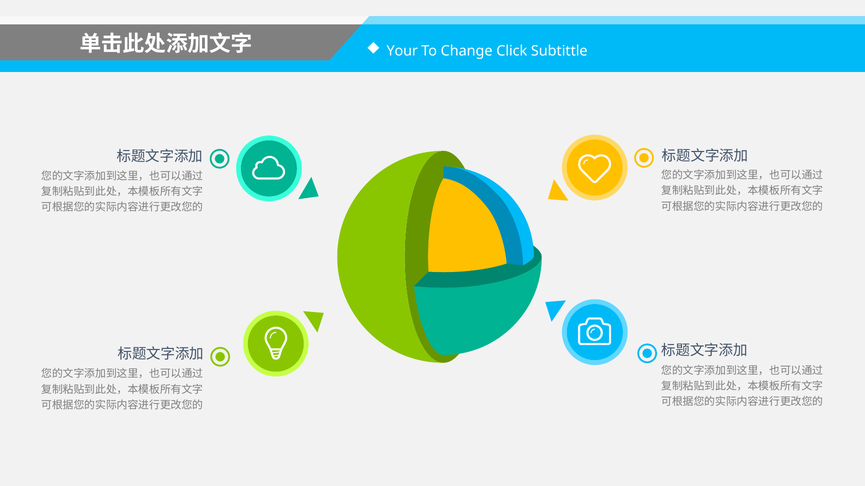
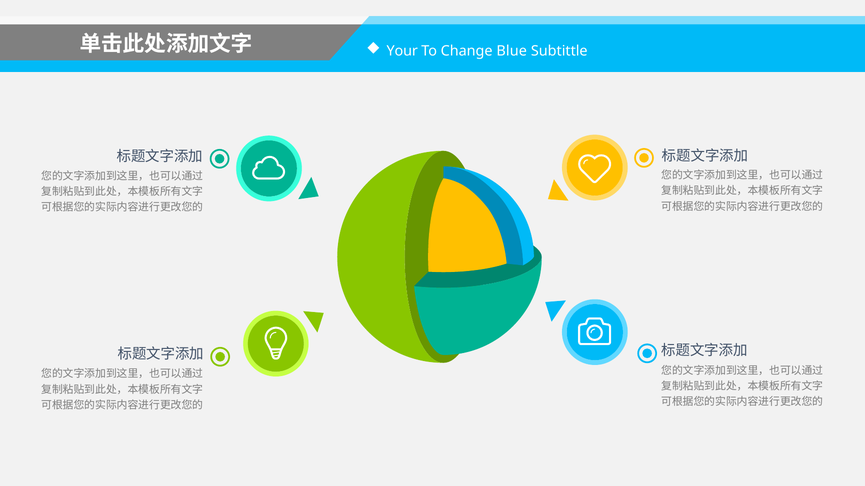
Click: Click -> Blue (512, 51)
